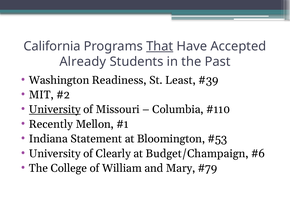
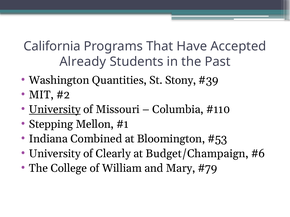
That underline: present -> none (160, 46)
Readiness: Readiness -> Quantities (119, 80)
Least: Least -> Stony (181, 80)
Recently: Recently -> Stepping (51, 124)
Statement: Statement -> Combined (96, 139)
